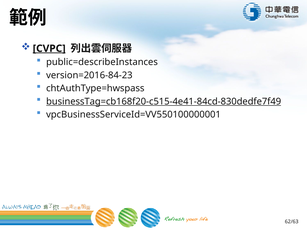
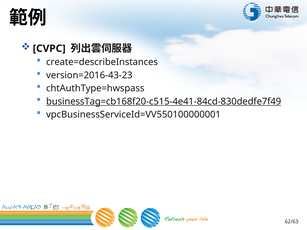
CVPC underline: present -> none (49, 49)
public=describeInstances: public=describeInstances -> create=describeInstances (102, 62)
version=2016-84-23: version=2016-84-23 -> version=2016-43-23 (89, 75)
